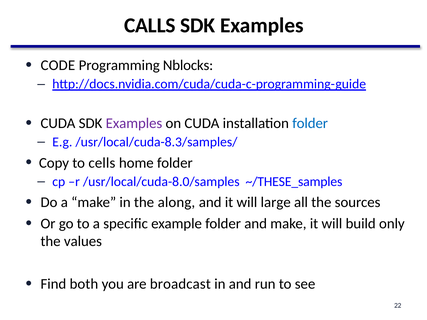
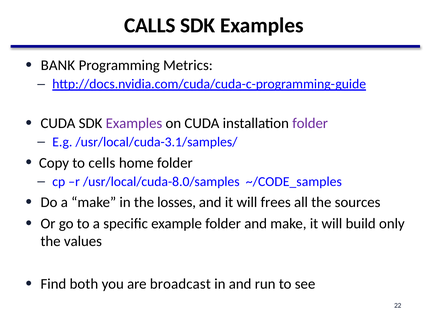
CODE: CODE -> BANK (58, 65)
Nblocks: Nblocks -> Metrics (188, 65)
folder colour: blue -> purple (310, 123)
/usr/local/cuda-8.3/samples/: /usr/local/cuda-8.3/samples/ -> /usr/local/cuda-3.1/samples/ (156, 142)
~/THESE_samples: ~/THESE_samples -> ~/CODE_samples (294, 182)
along: along -> losses (177, 202)
large: large -> frees (276, 202)
